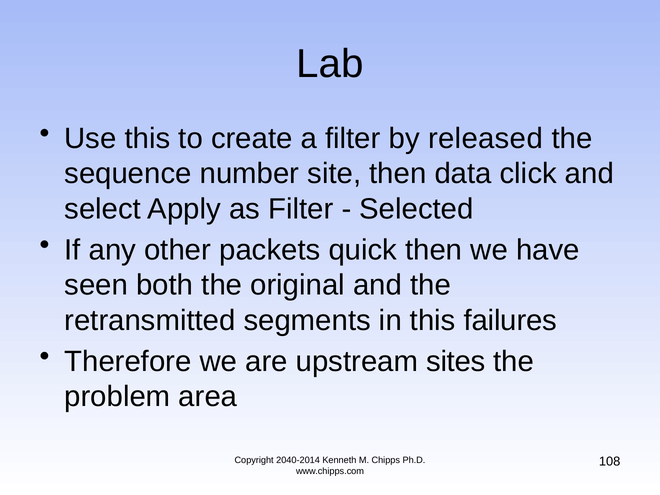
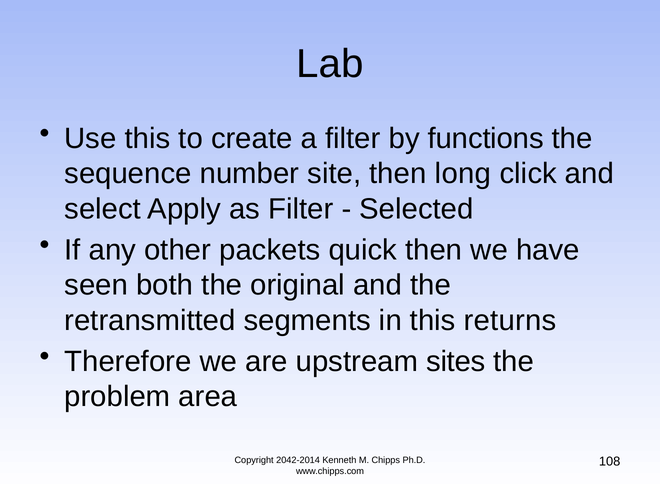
released: released -> functions (486, 138)
data: data -> long (463, 174)
failures: failures -> returns (510, 320)
2040-2014: 2040-2014 -> 2042-2014 (298, 460)
